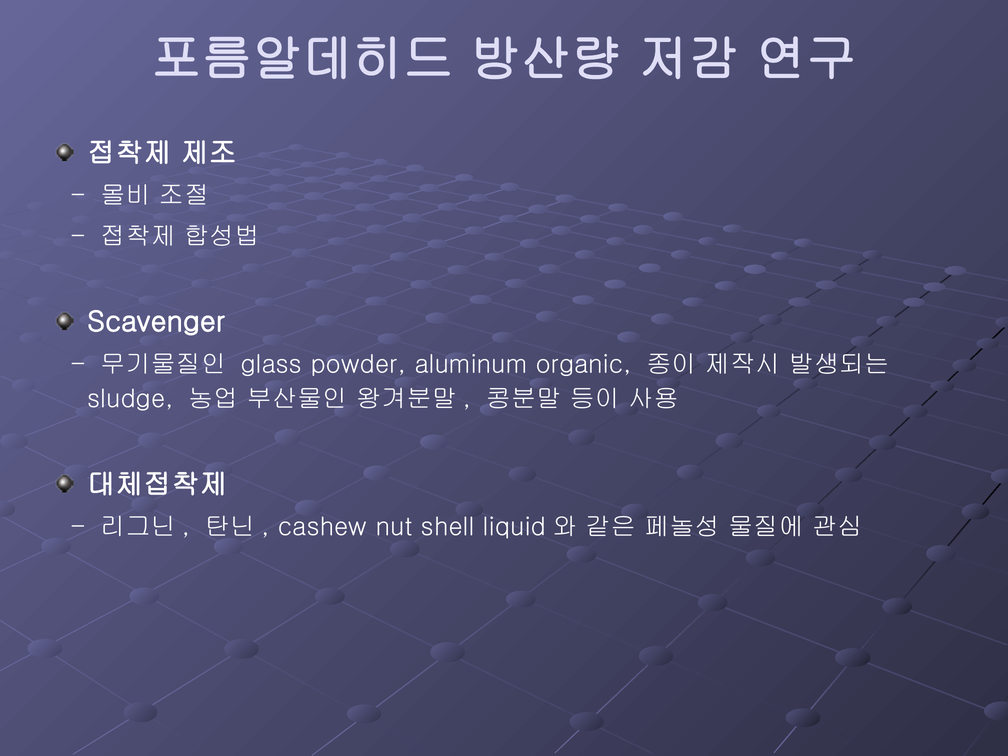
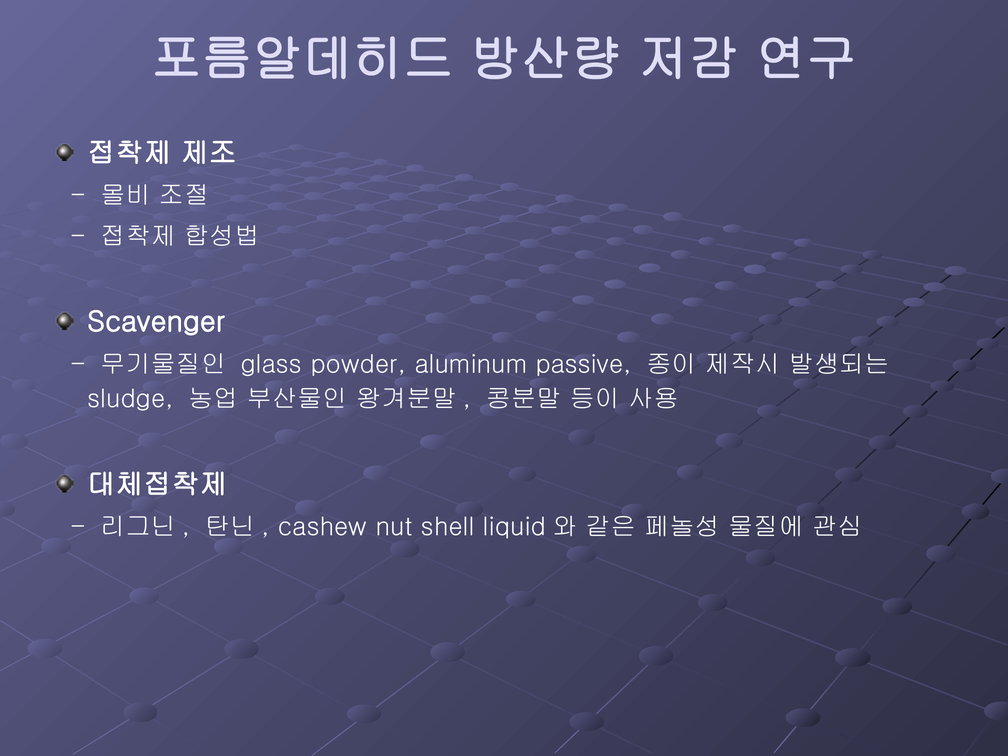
organic: organic -> passive (584, 364)
